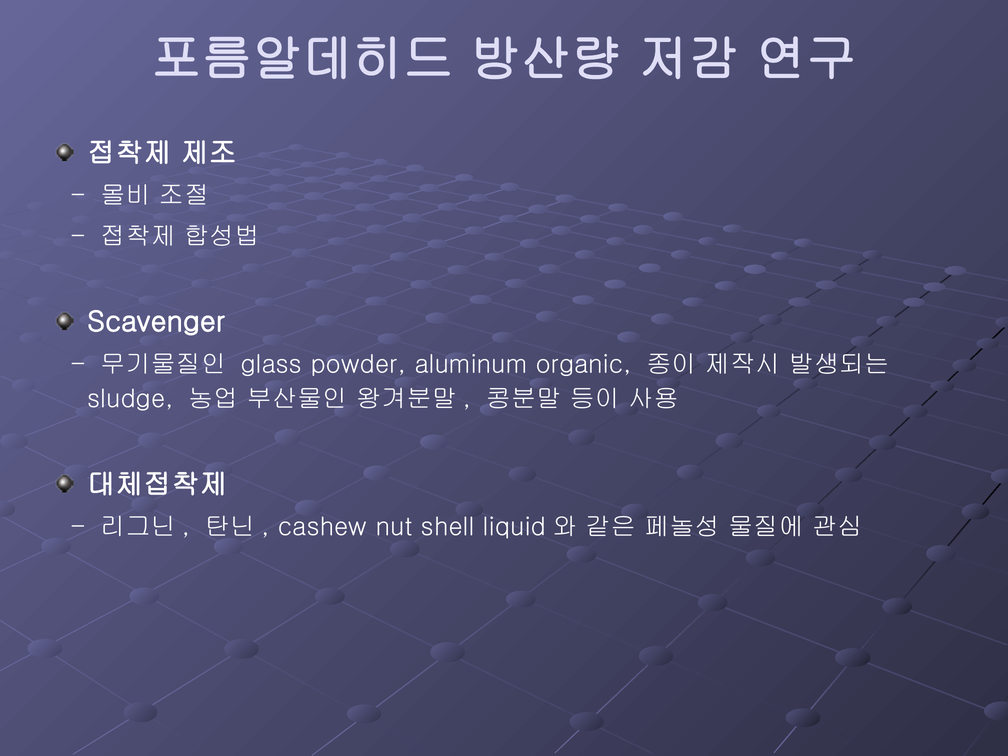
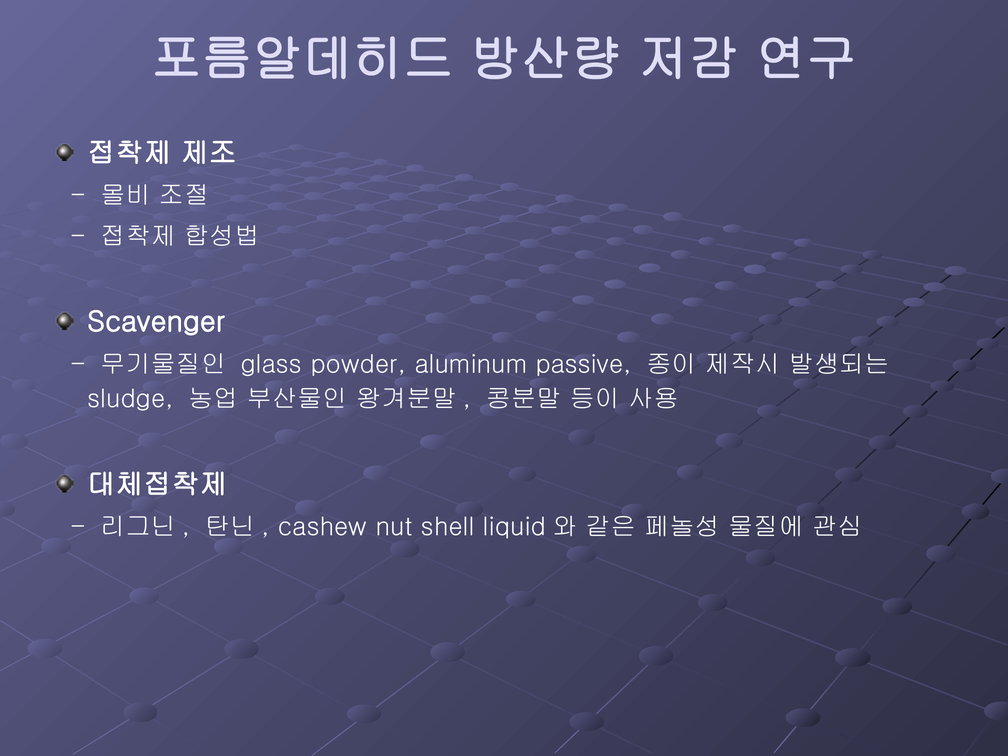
organic: organic -> passive (584, 364)
